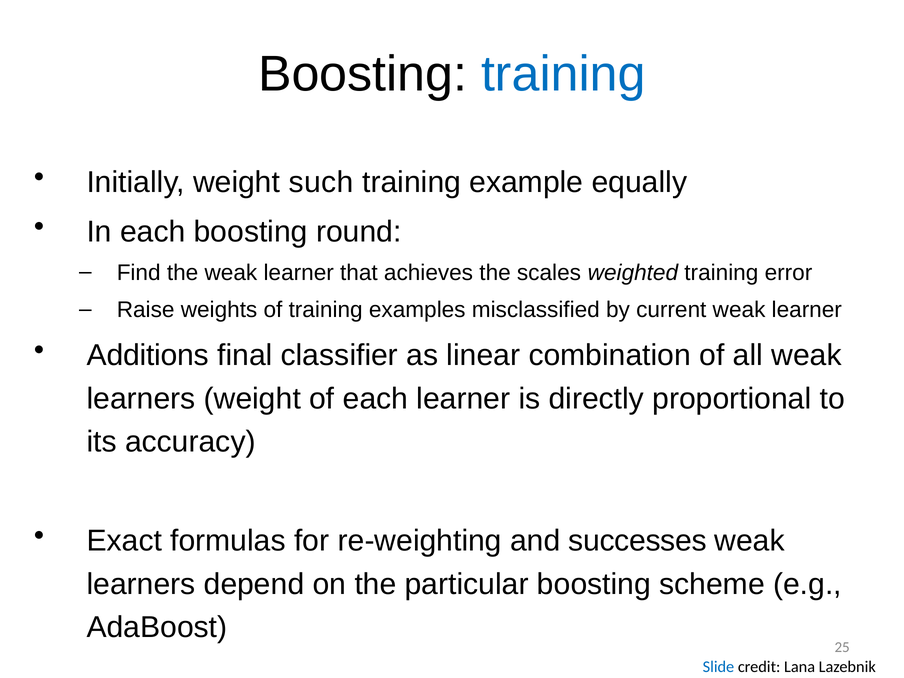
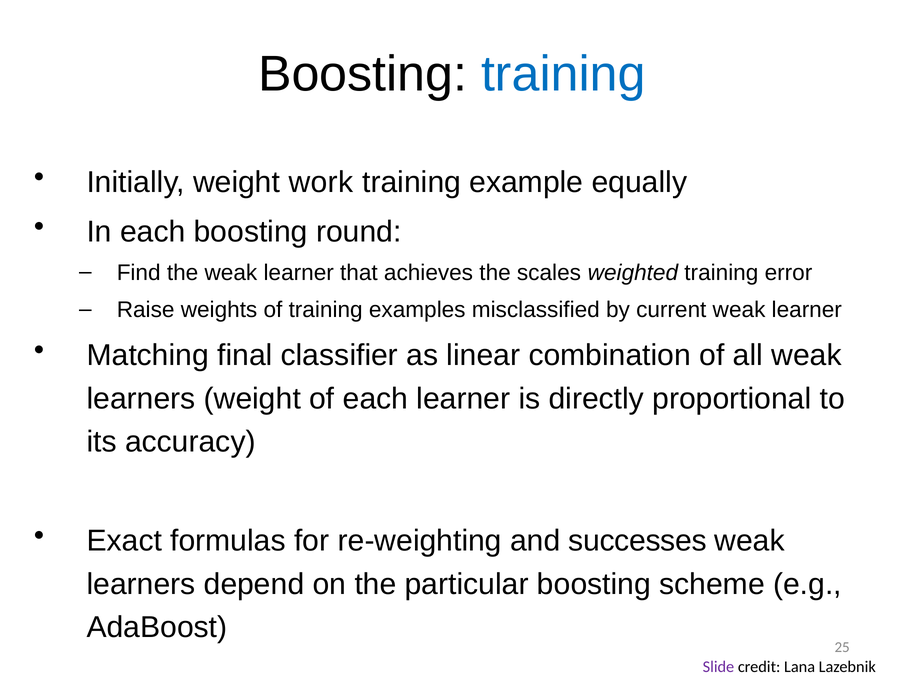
such: such -> work (321, 182)
Additions: Additions -> Matching (148, 355)
Slide colour: blue -> purple (718, 667)
